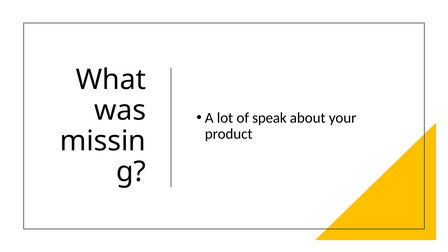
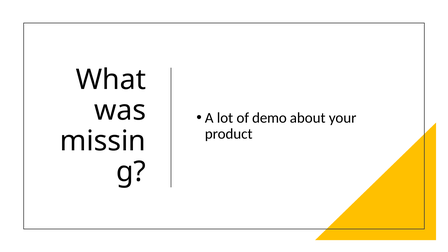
speak: speak -> demo (269, 118)
